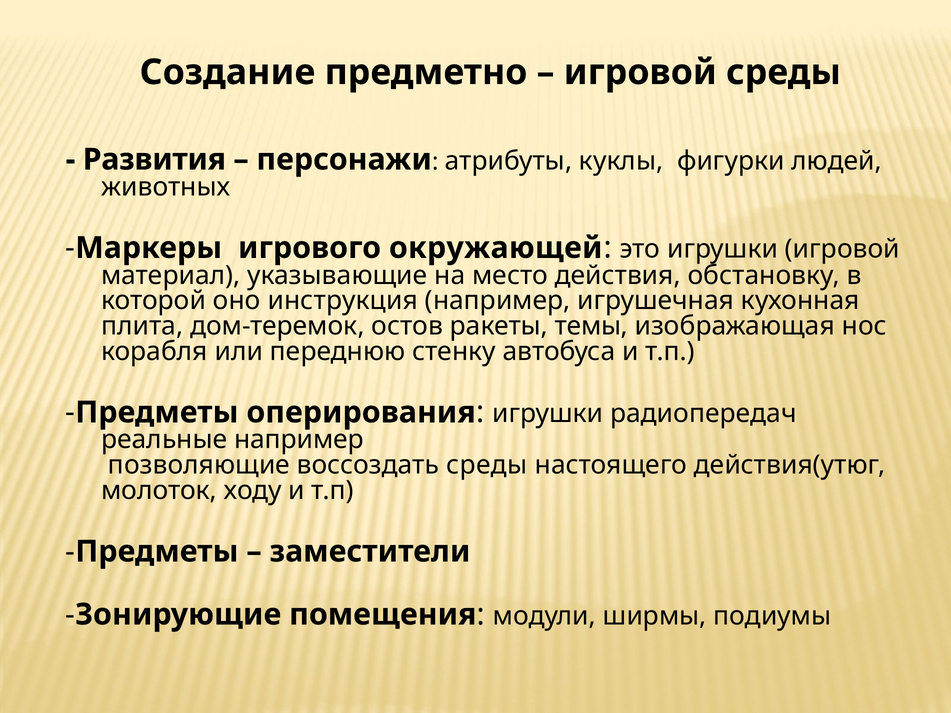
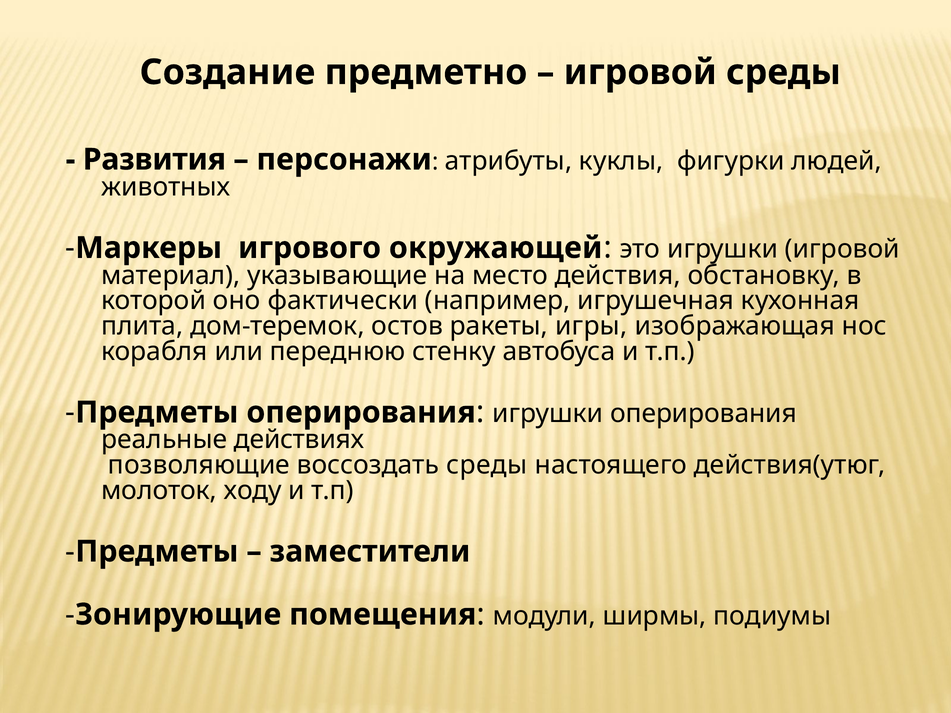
инструкция: инструкция -> фактически (343, 301)
темы: темы -> игры (591, 326)
игрушки радиопередач: радиопередач -> оперирования (703, 414)
реальные например: например -> действиях (299, 440)
